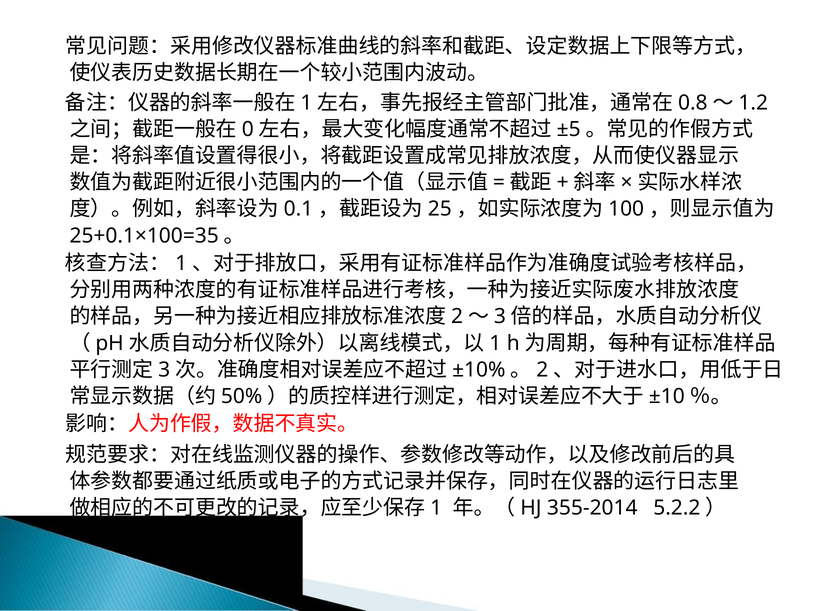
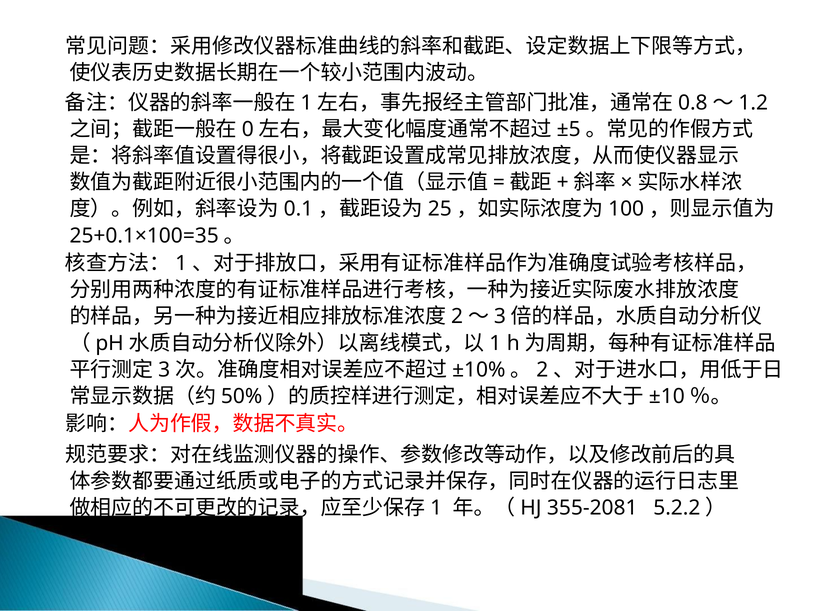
355-2014: 355-2014 -> 355-2081 (592, 508)
